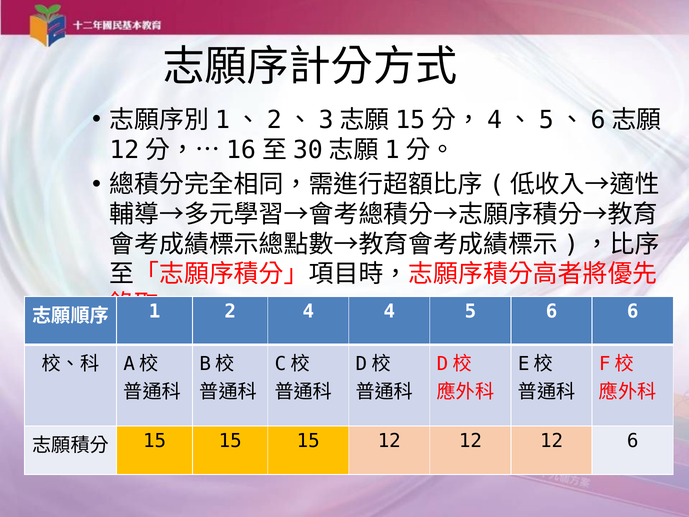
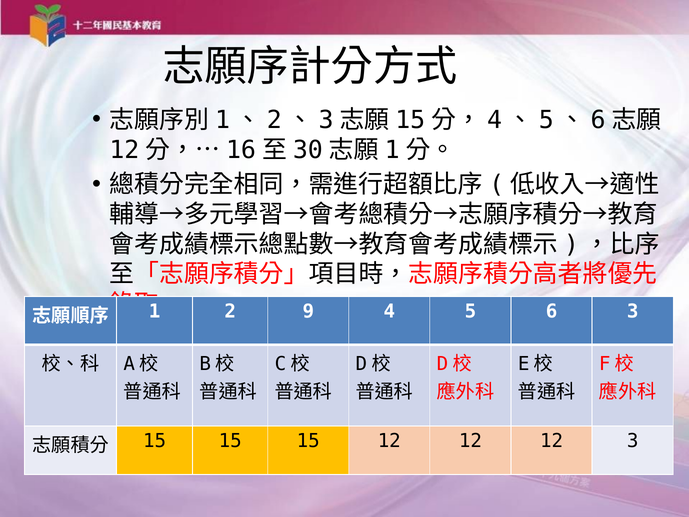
2 4: 4 -> 9 (308, 311)
6 6: 6 -> 3 (633, 311)
12 6: 6 -> 3 (633, 441)
